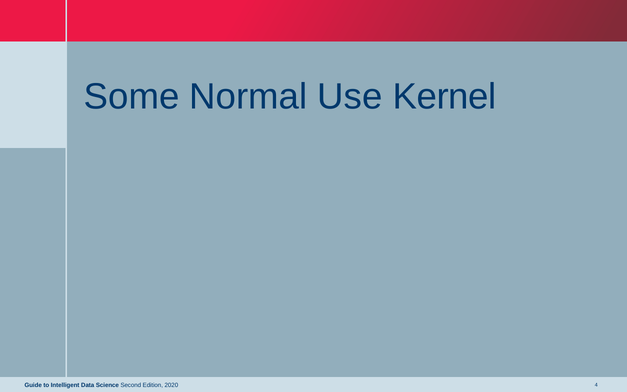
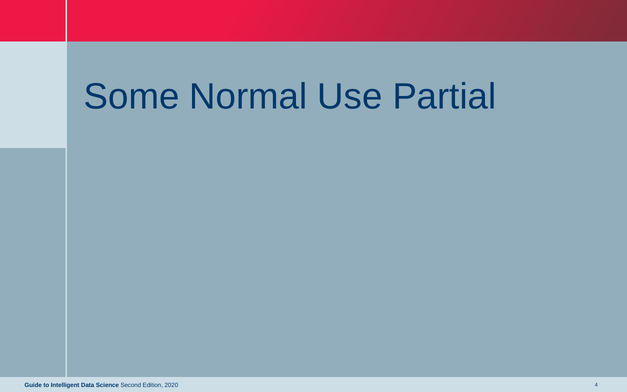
Kernel: Kernel -> Partial (444, 96)
